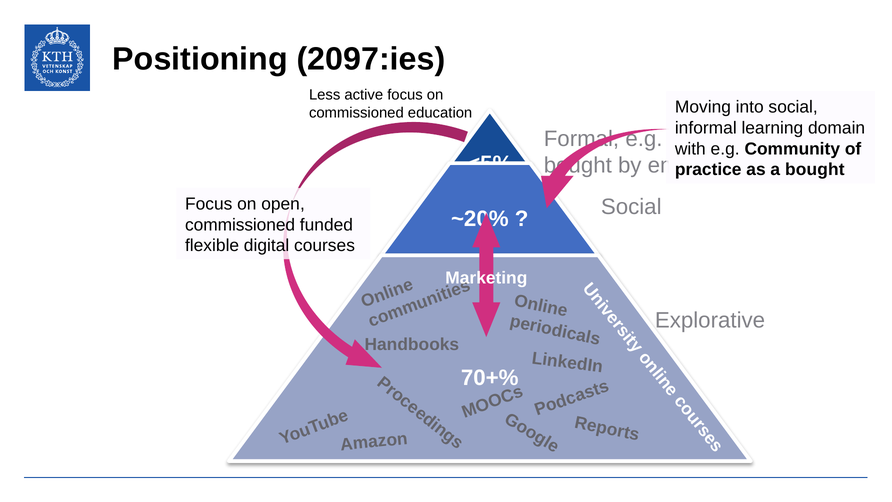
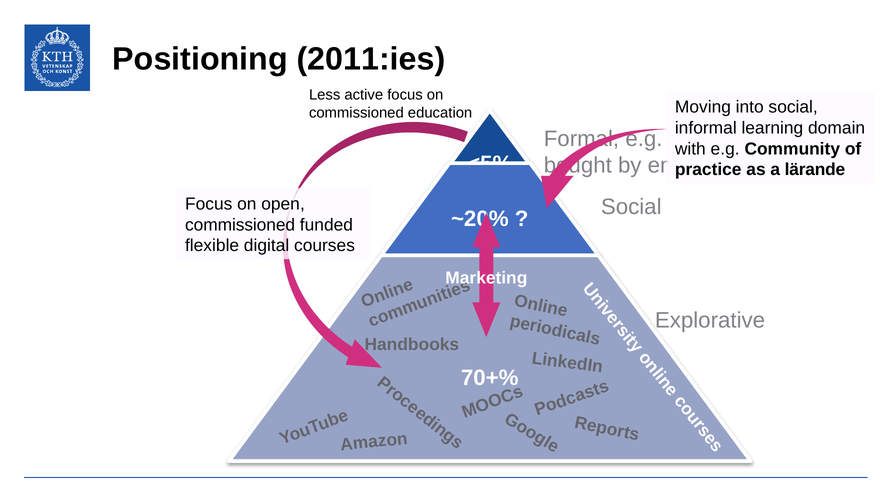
2097:ies: 2097:ies -> 2011:ies (371, 59)
a bought: bought -> lärande (815, 170)
